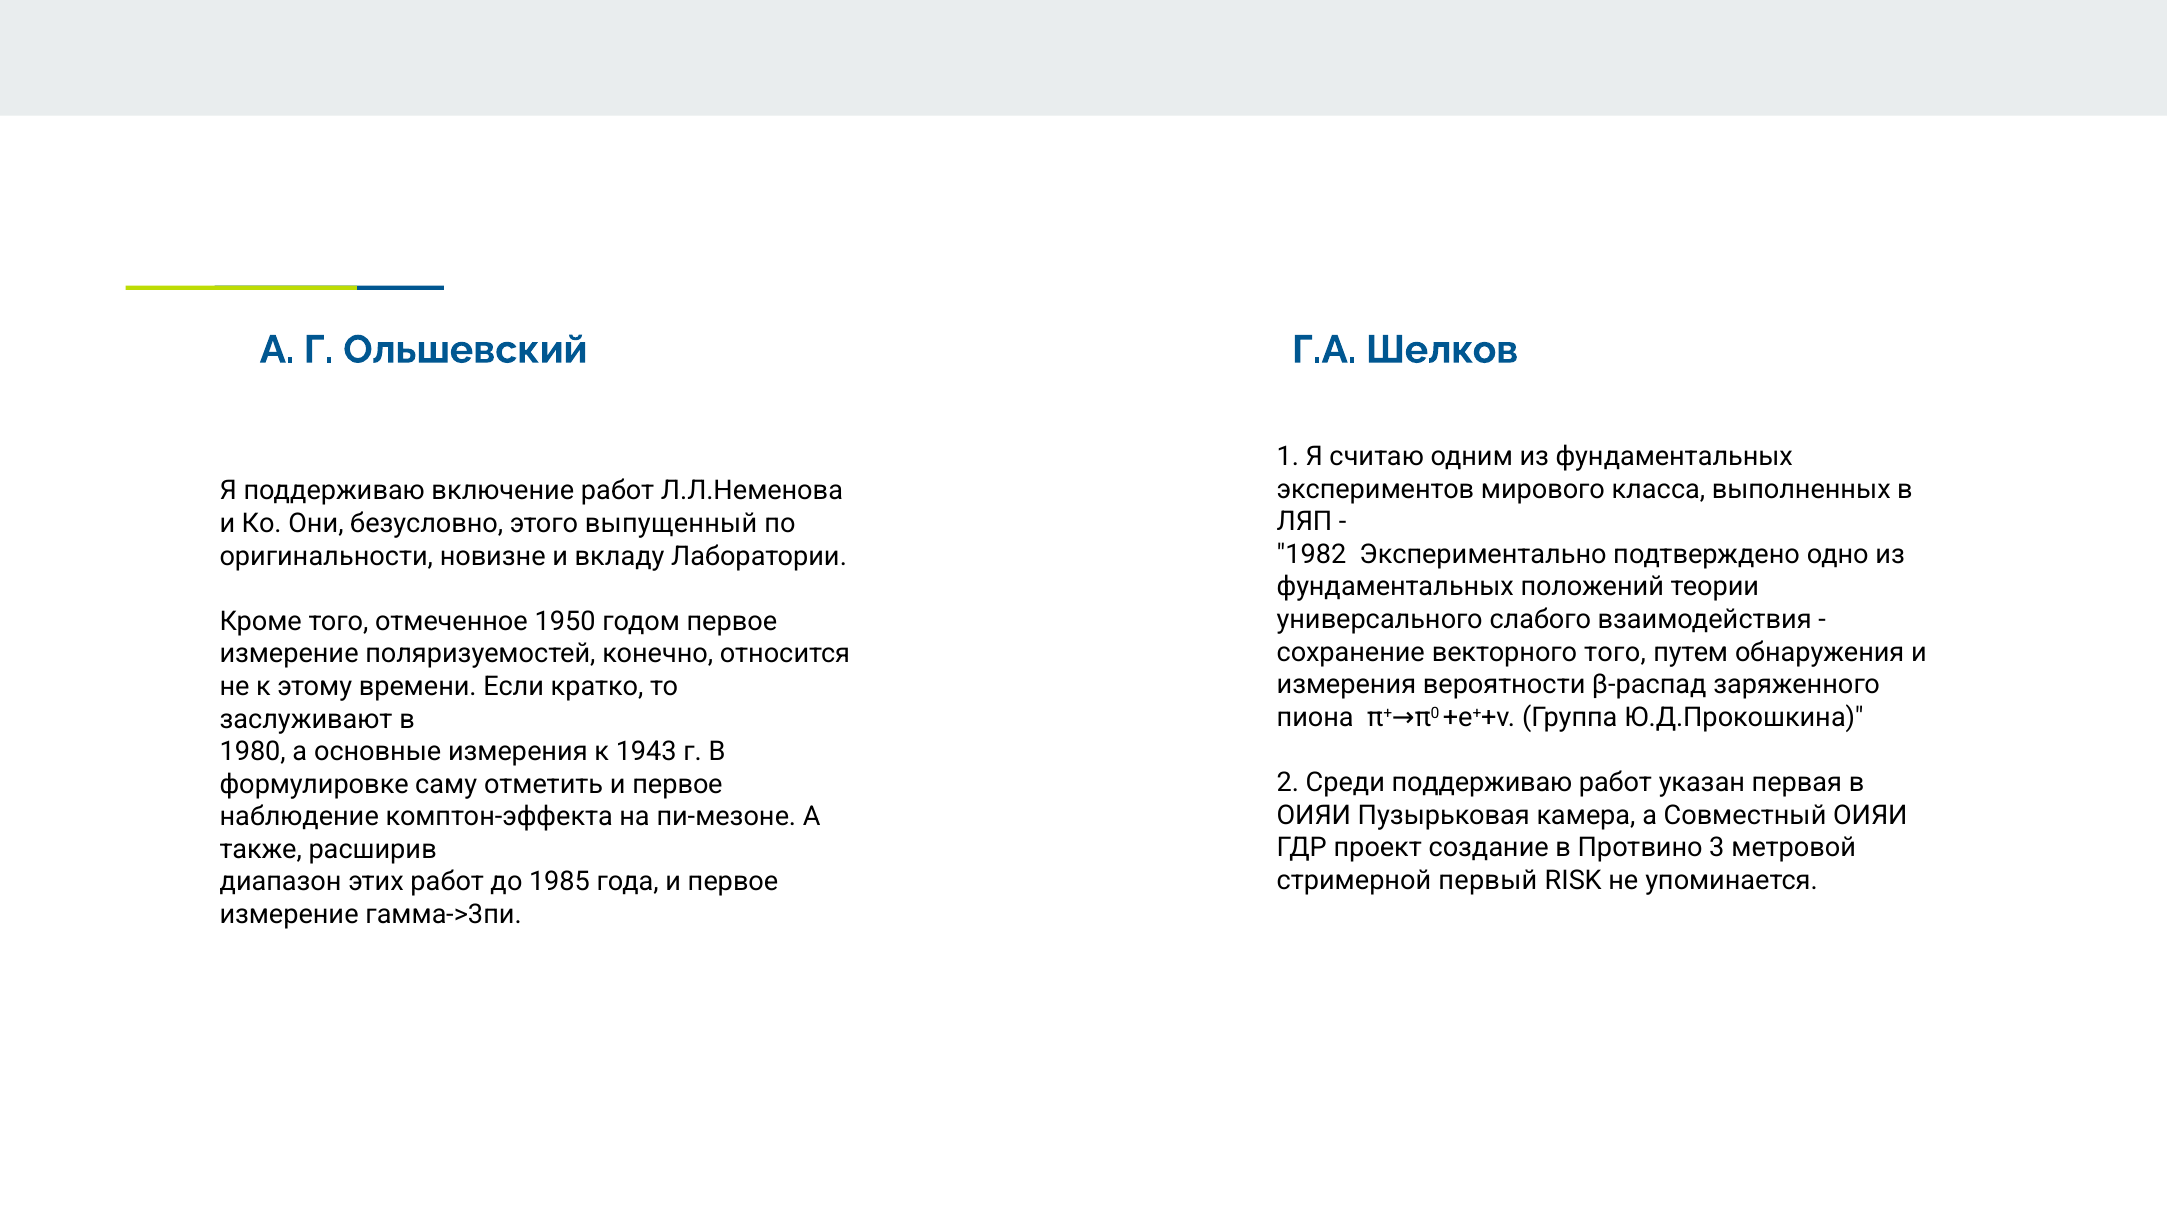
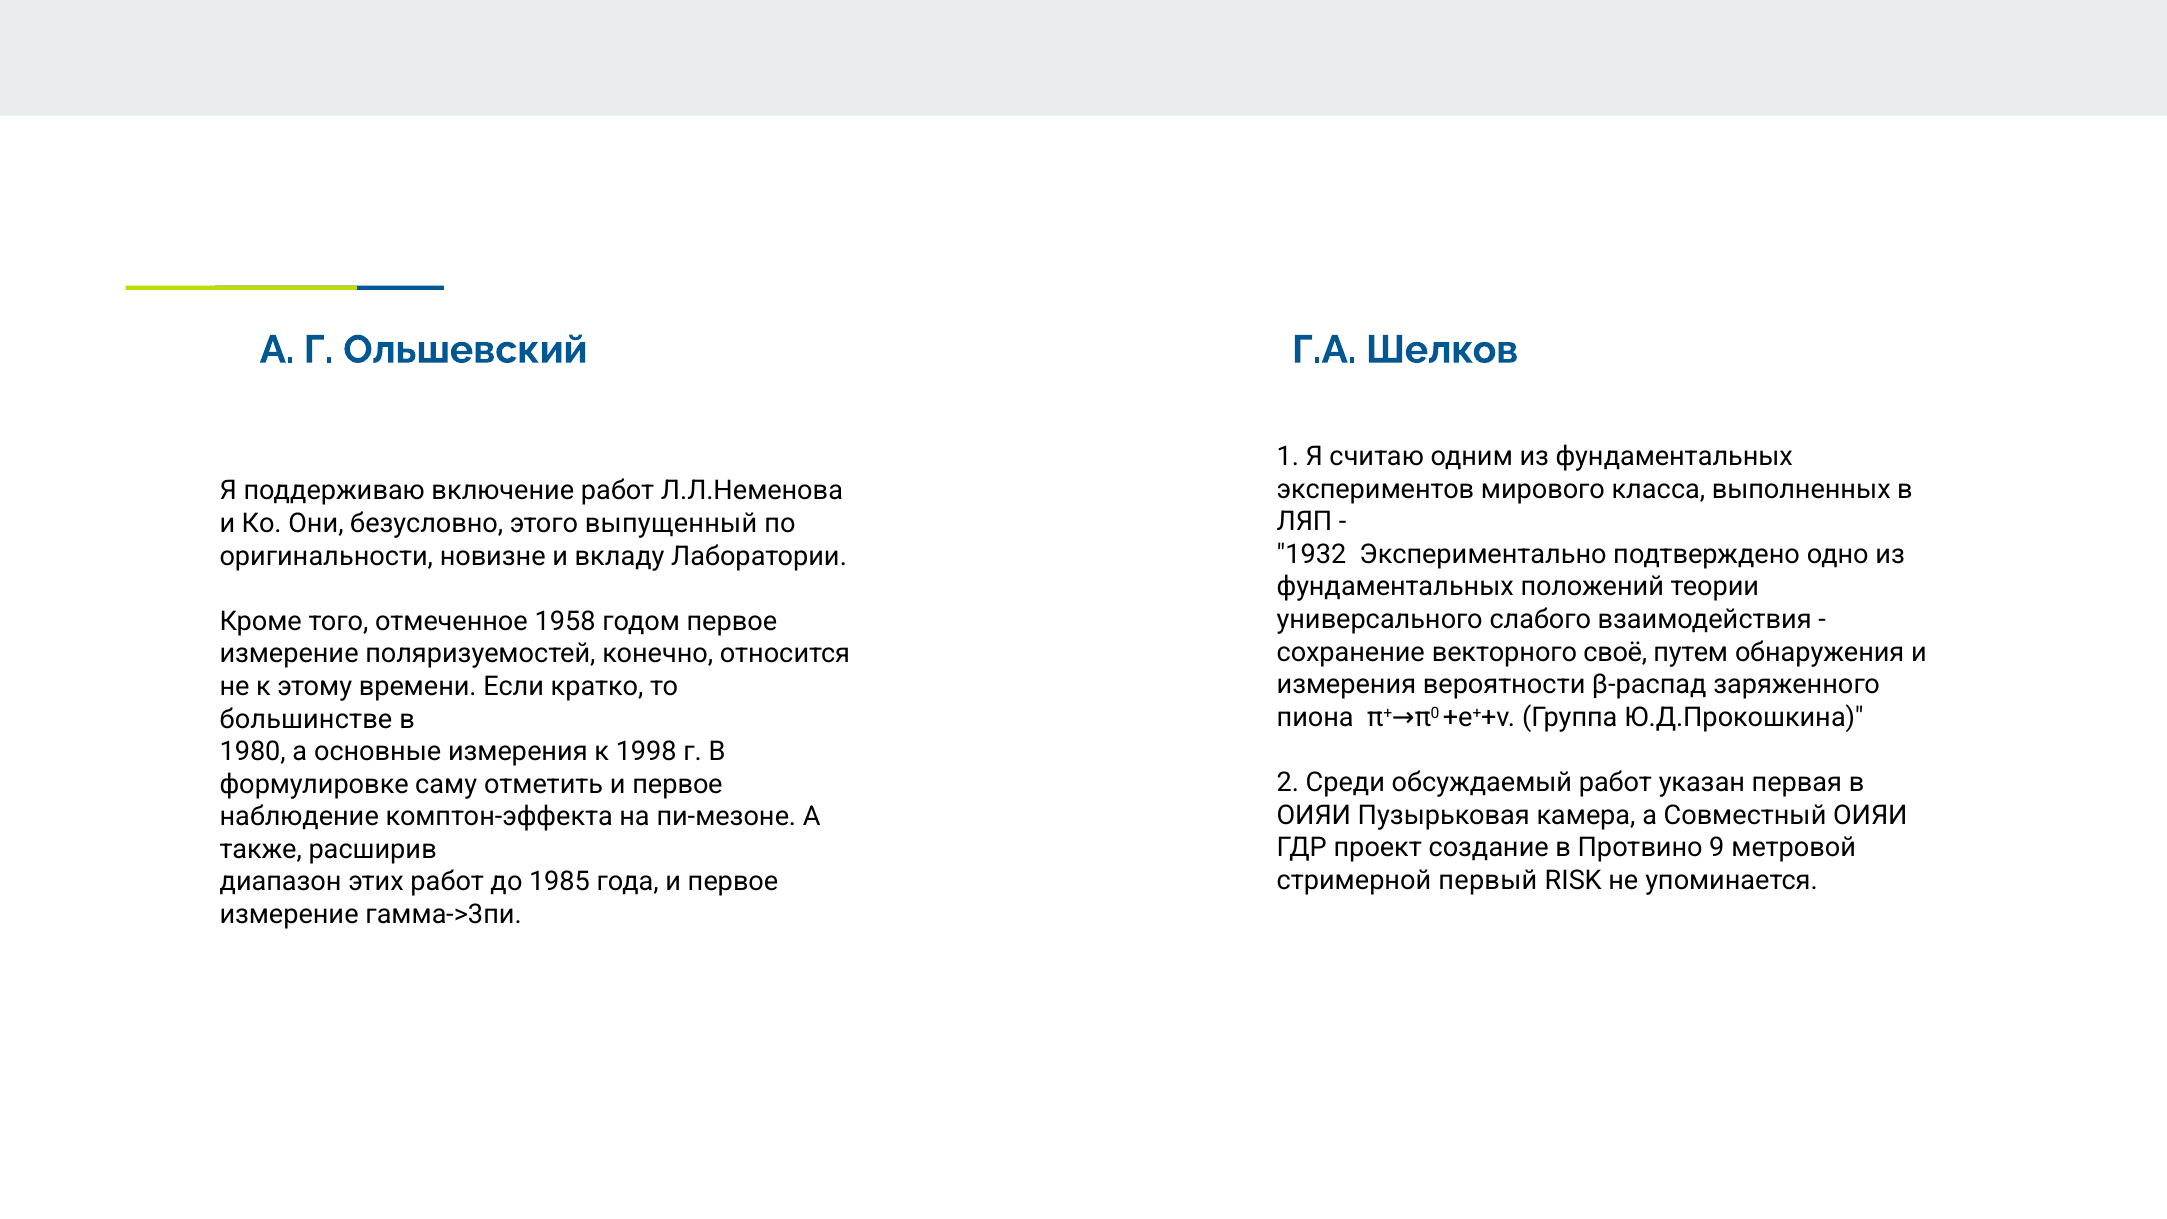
1982: 1982 -> 1932 (1311, 554)
1950: 1950 -> 1958 (565, 621)
векторного того: того -> своё (1615, 652)
заслуживают: заслуживают -> большинстве (306, 719)
1943: 1943 -> 1998 (646, 752)
Среди поддерживаю: поддерживаю -> обсуждаемый (1482, 783)
3: 3 -> 9 (1717, 848)
